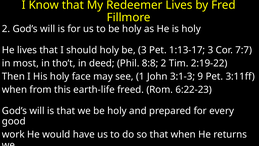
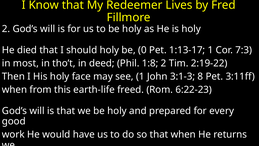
He lives: lives -> died (27, 50)
be 3: 3 -> 0 (142, 50)
1:13-17 3: 3 -> 1 (210, 50)
7:7: 7:7 -> 7:3 (244, 50)
8:8: 8:8 -> 1:8 (150, 63)
9: 9 -> 8 (200, 76)
